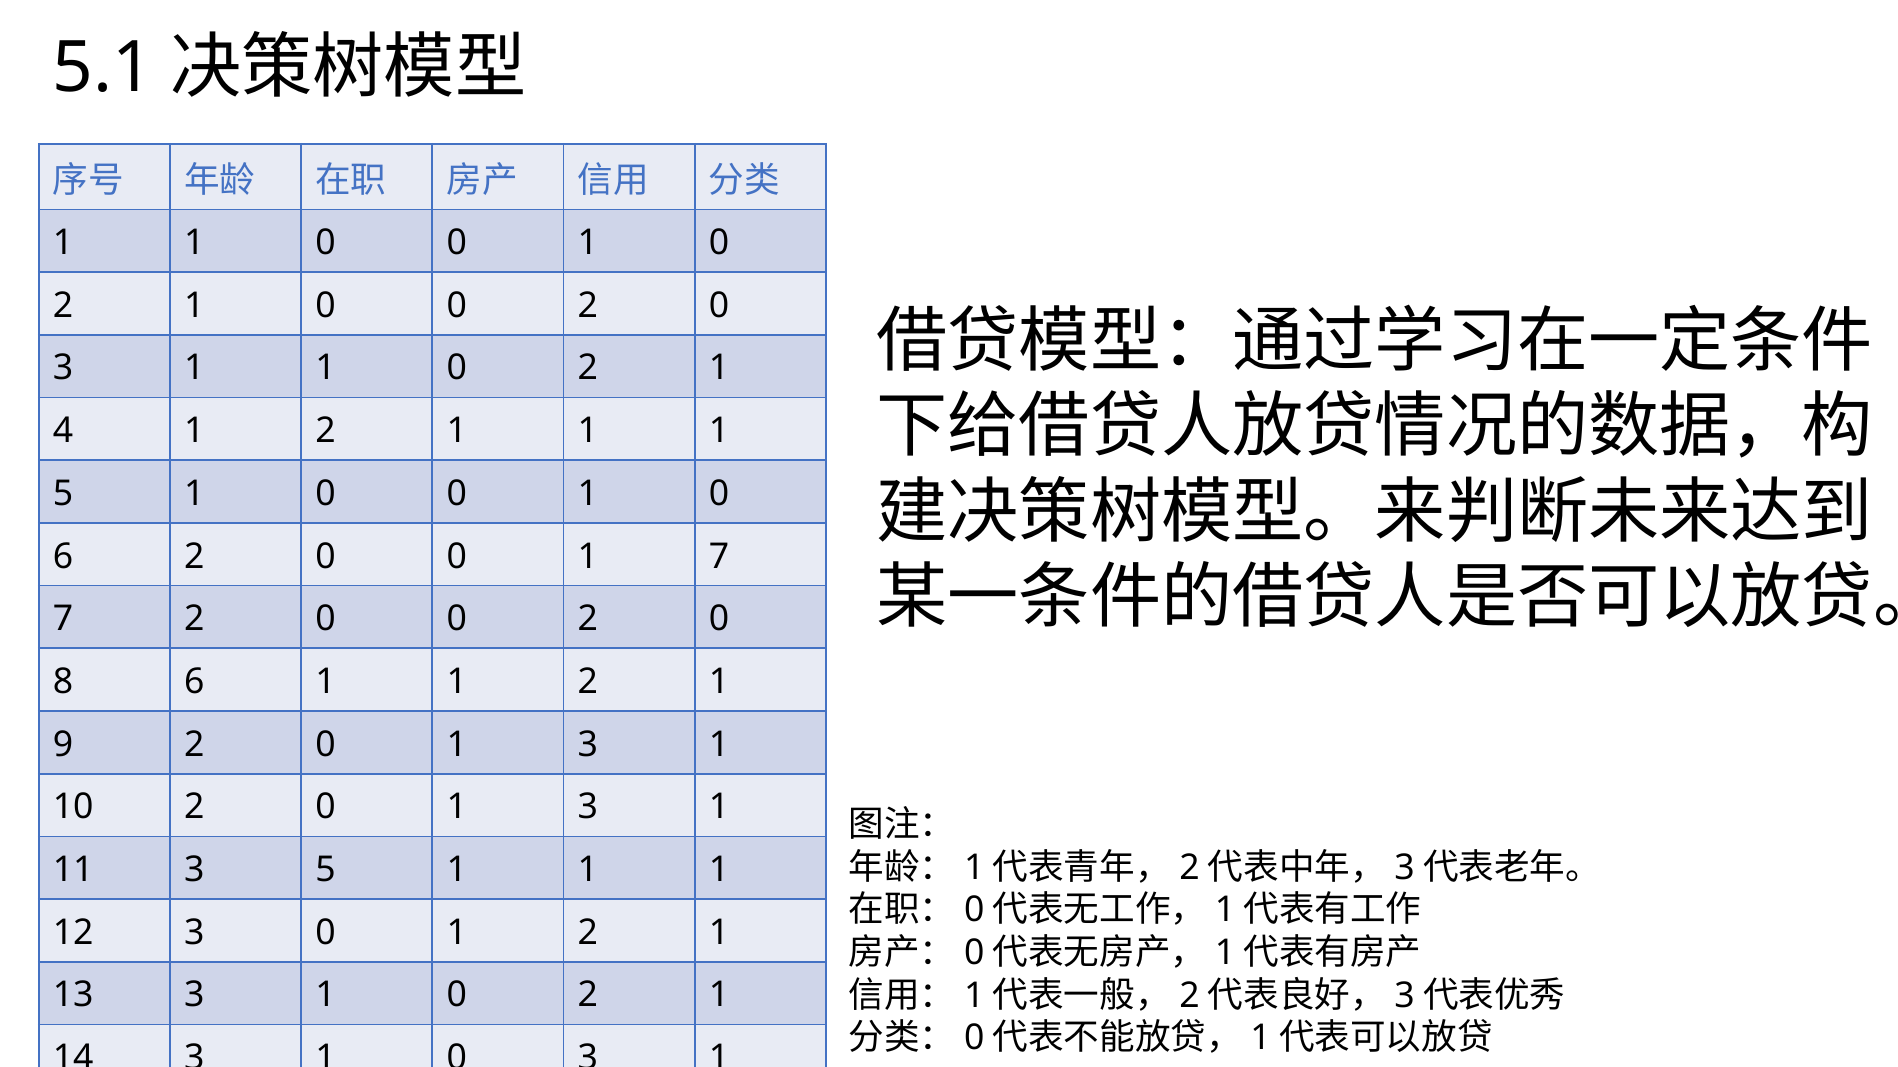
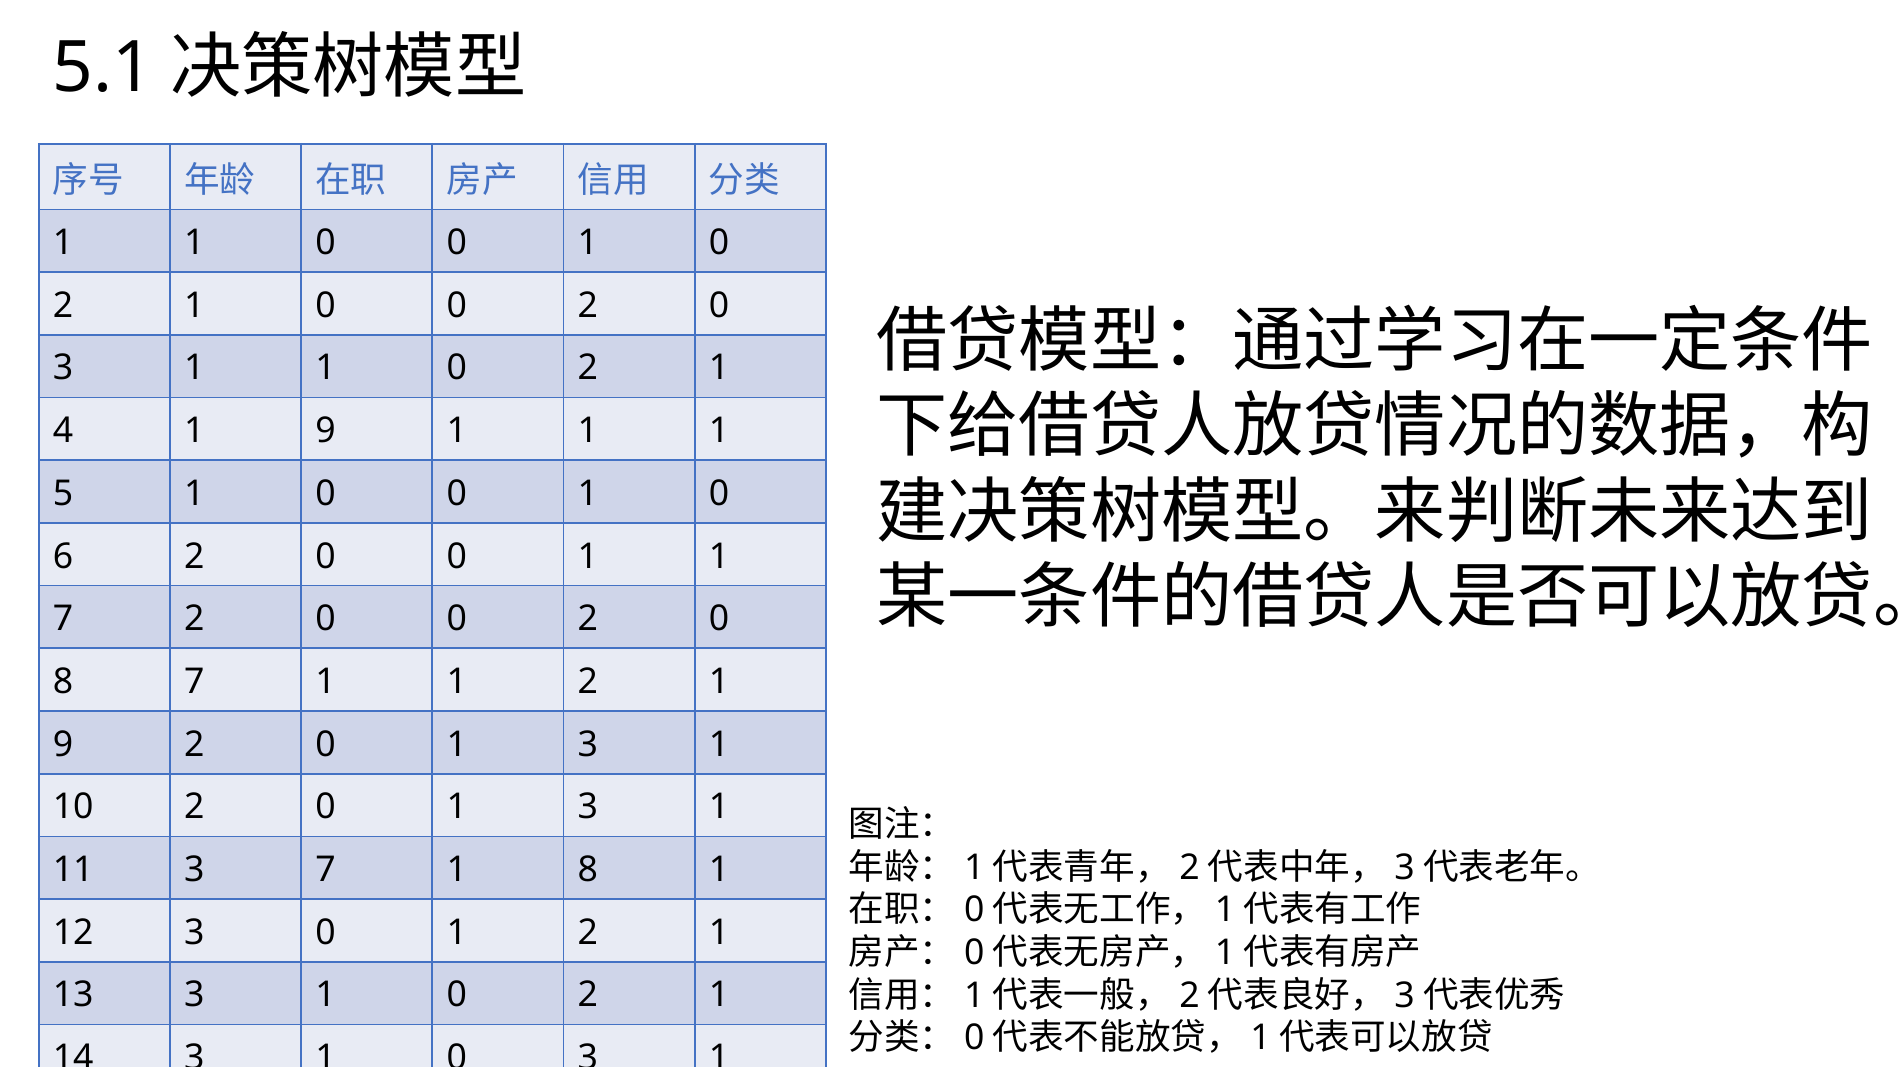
4 1 2: 2 -> 9 (326, 431)
0 1 7: 7 -> 1 (719, 557)
8 6: 6 -> 7 (194, 682)
3 5: 5 -> 7 (326, 870)
1: 1 -> 8 (588, 870)
